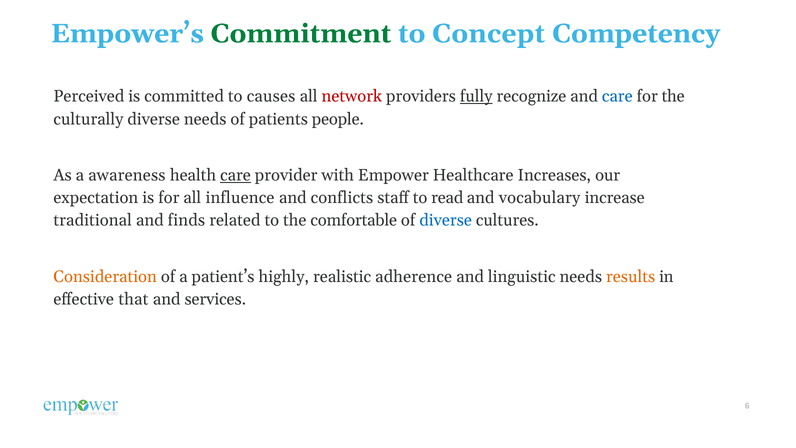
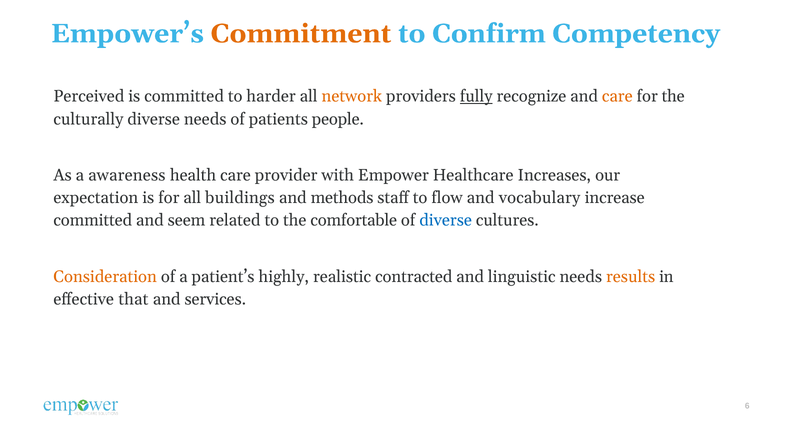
Commitment colour: green -> orange (301, 34)
Concept: Concept -> Confirm (489, 34)
causes: causes -> harder (271, 96)
network colour: red -> orange (352, 96)
care colour: blue -> orange (617, 96)
care underline: present -> none (235, 175)
influence: influence -> buildings (240, 198)
conflicts: conflicts -> methods (342, 198)
read: read -> flow (447, 198)
traditional: traditional -> committed (93, 220)
finds: finds -> seem (187, 220)
adherence: adherence -> contracted (414, 276)
